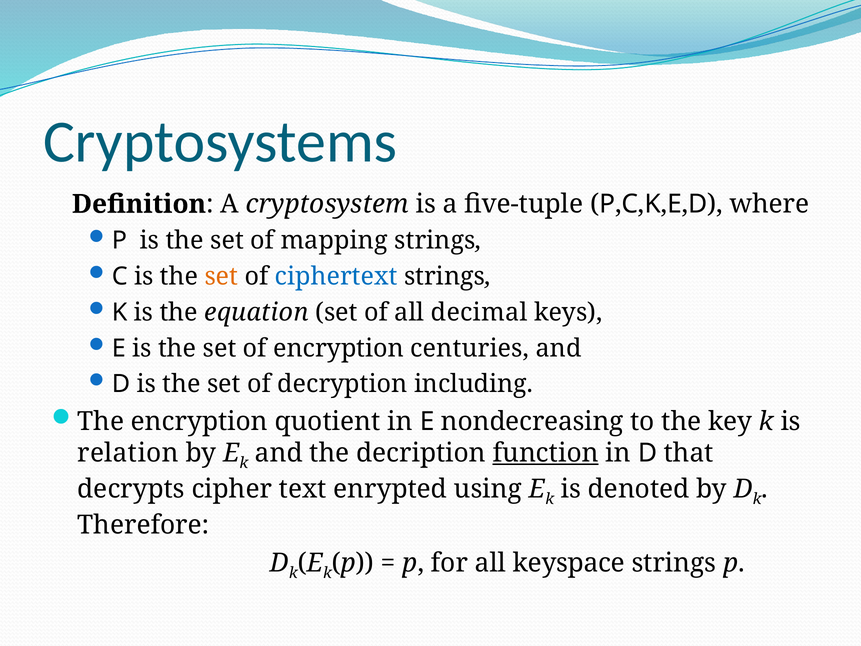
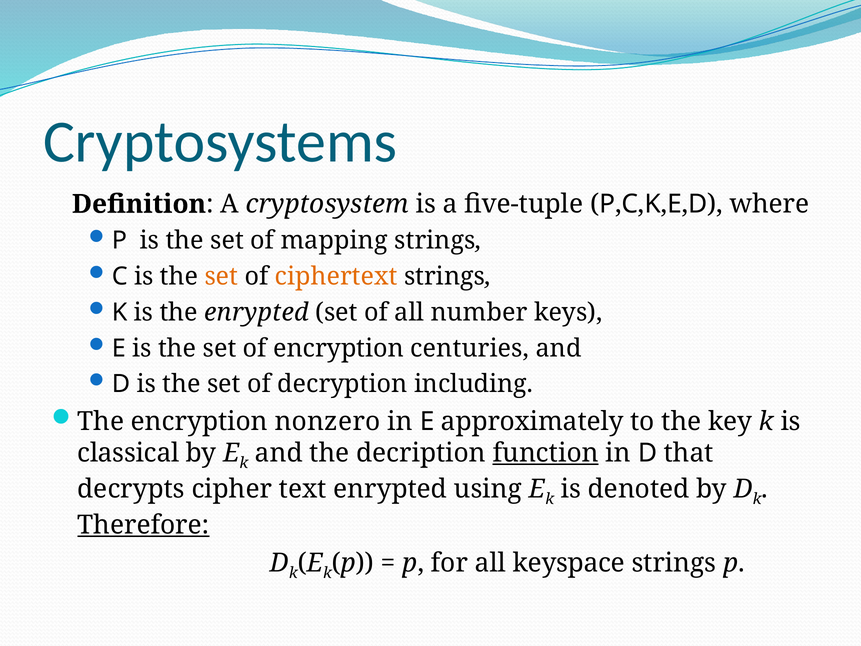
ciphertext colour: blue -> orange (336, 276)
the equation: equation -> enrypted (257, 312)
decimal: decimal -> number (479, 312)
quotient: quotient -> nonzero (327, 421)
nondecreasing: nondecreasing -> approximately (532, 421)
relation: relation -> classical (128, 453)
Therefore underline: none -> present (143, 525)
